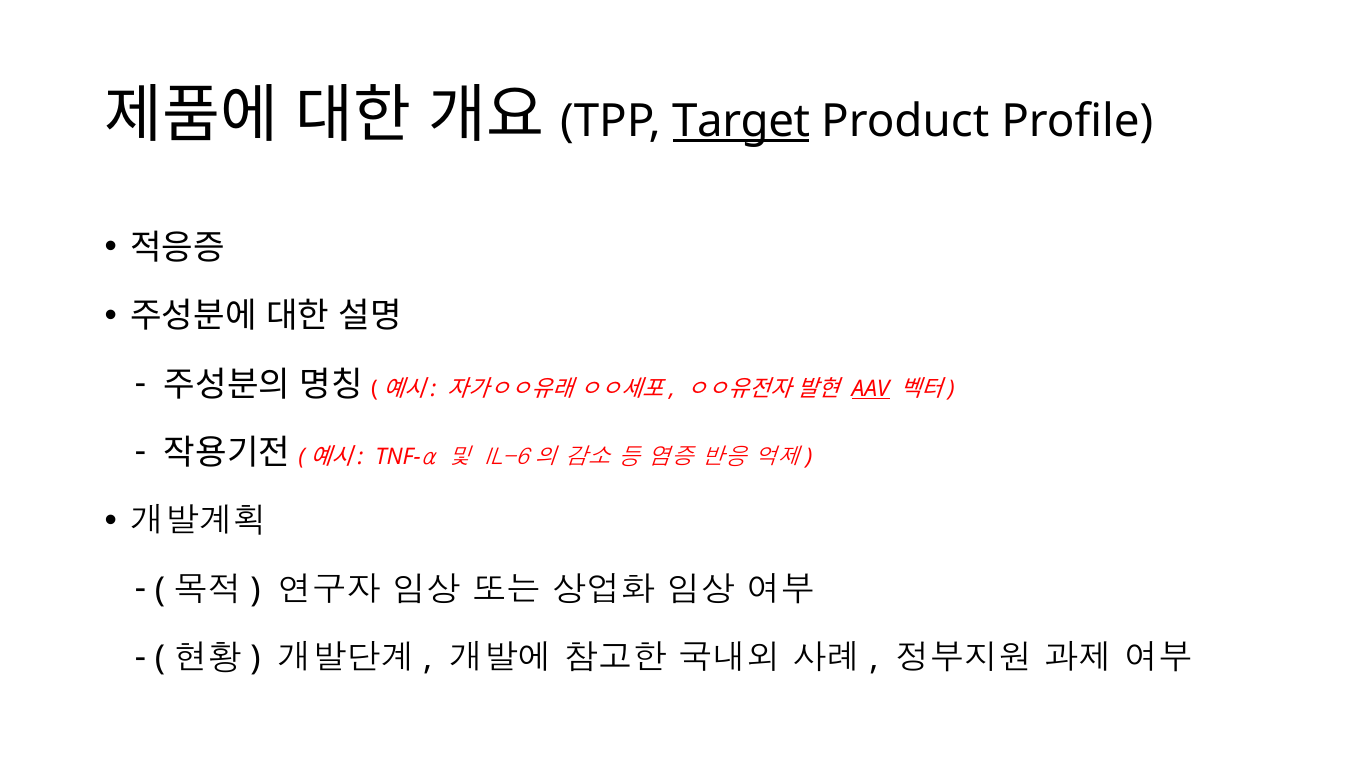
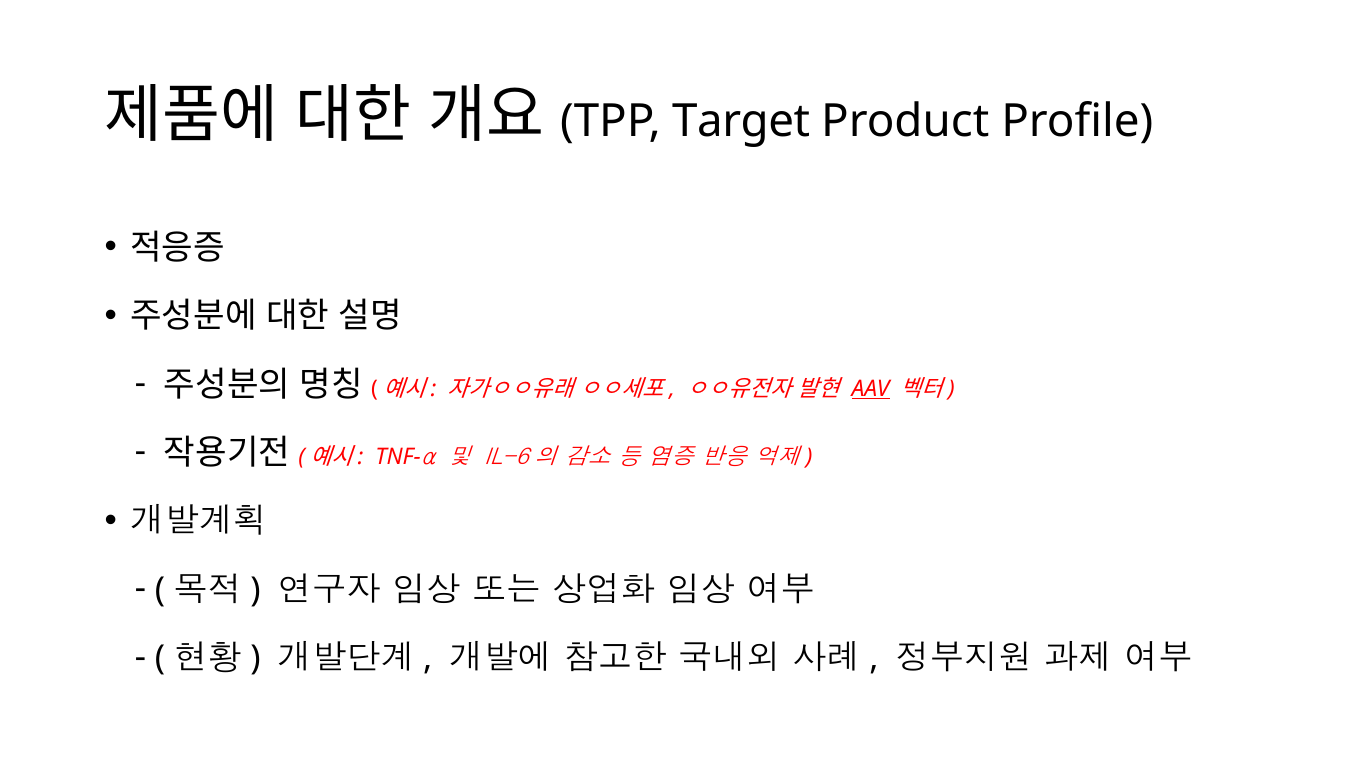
Target underline: present -> none (741, 121)
